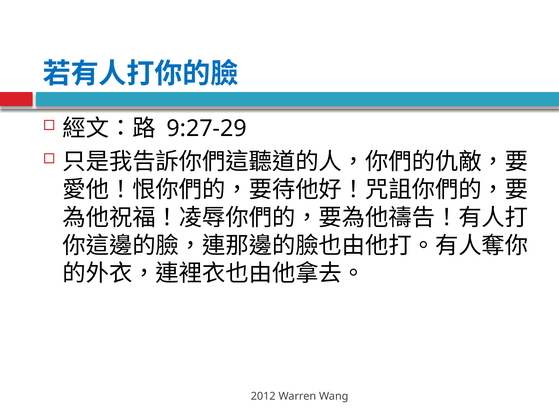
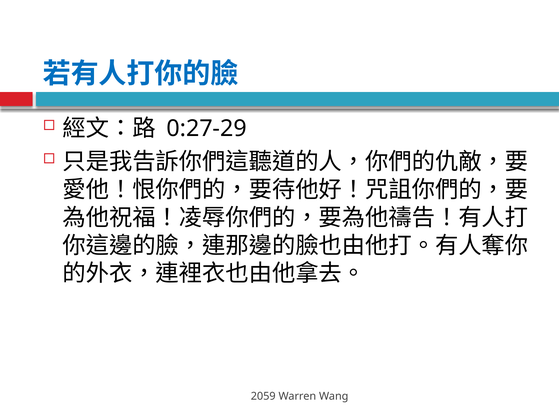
9:27-29: 9:27-29 -> 0:27-29 (207, 129)
2012: 2012 -> 2059 (263, 397)
